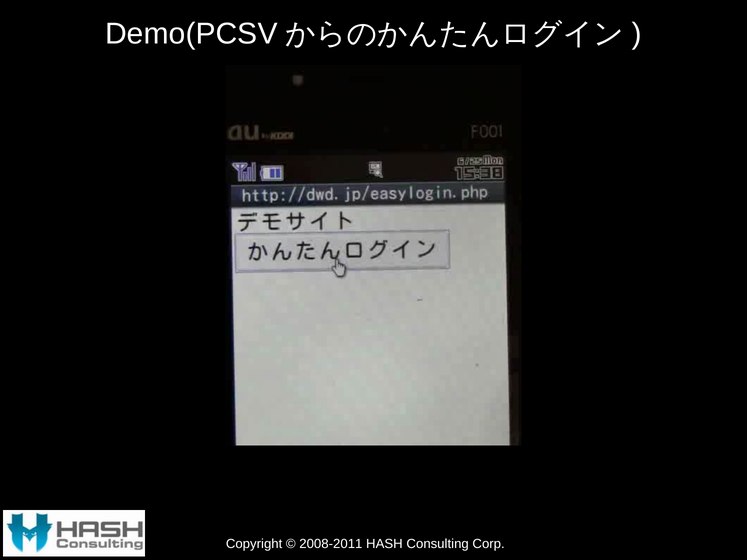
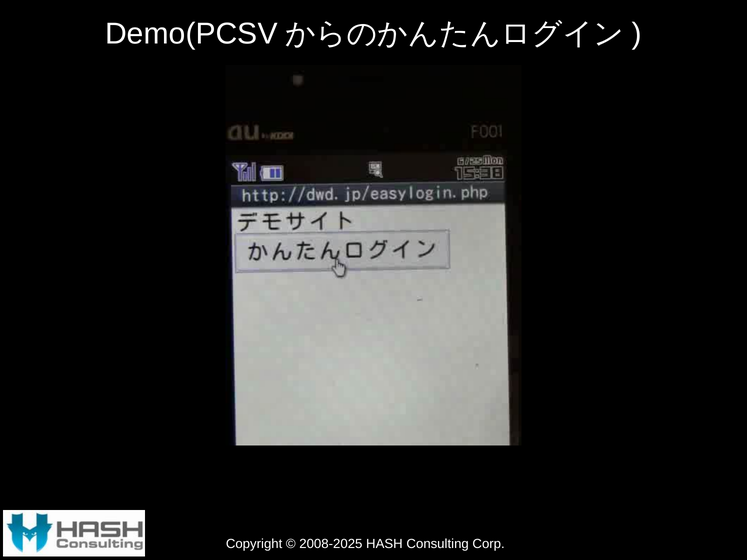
2008-2011: 2008-2011 -> 2008-2025 (331, 544)
